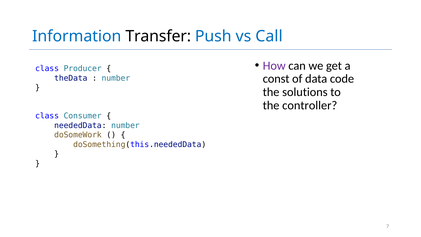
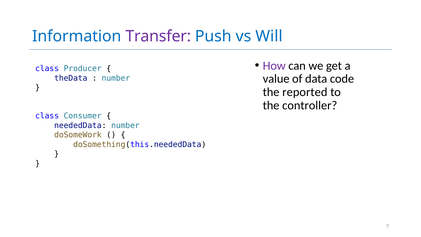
Transfer colour: black -> purple (158, 36)
Call: Call -> Will (269, 36)
const: const -> value (276, 79)
solutions: solutions -> reported (305, 92)
